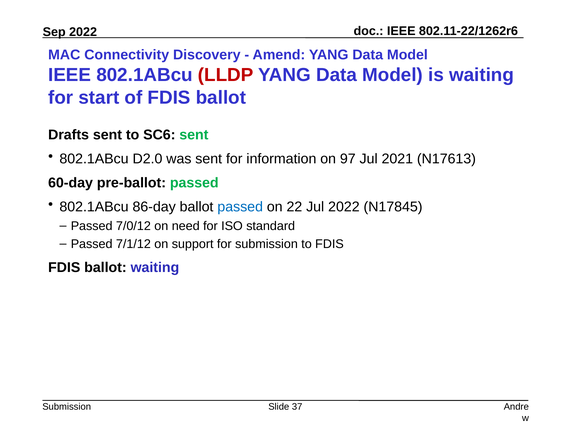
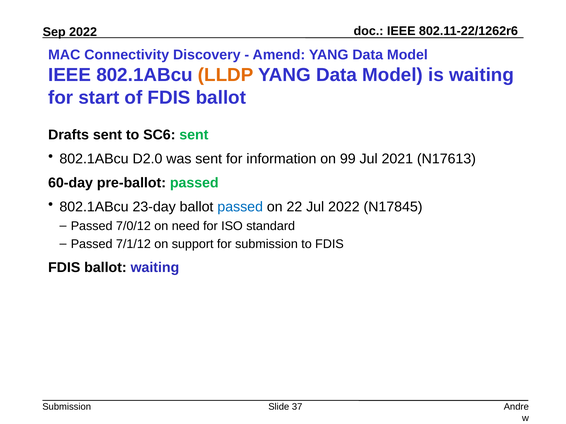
LLDP colour: red -> orange (226, 75)
97: 97 -> 99 (348, 159)
86-day: 86-day -> 23-day (154, 207)
